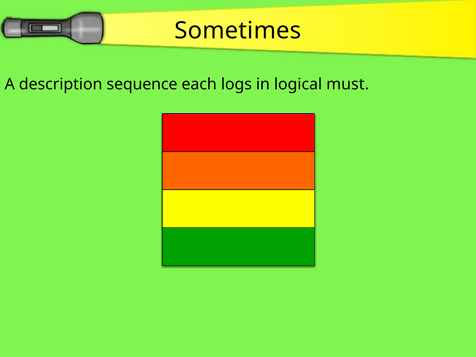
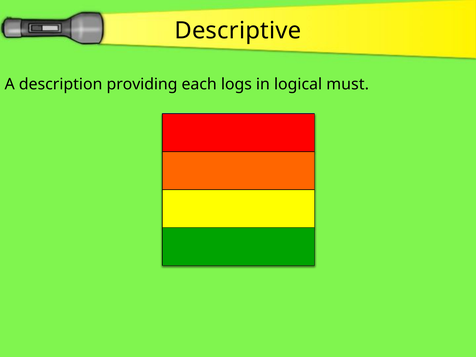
Sometimes: Sometimes -> Descriptive (238, 31)
sequence: sequence -> providing (142, 84)
